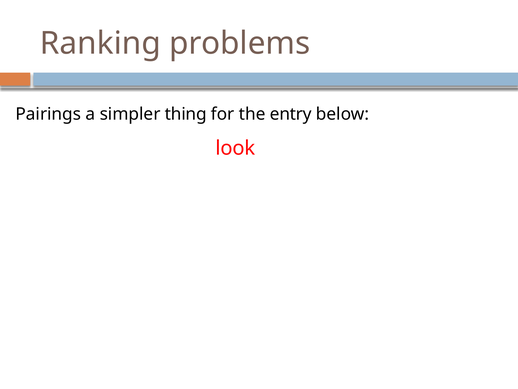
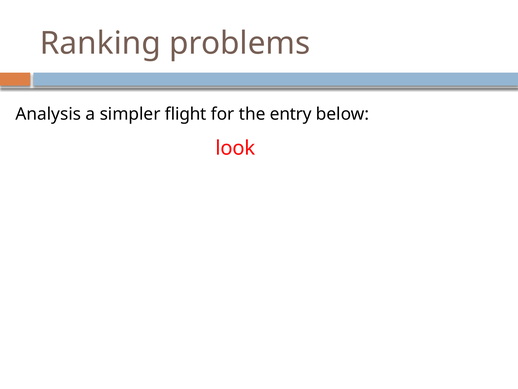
Pairings: Pairings -> Analysis (48, 114)
thing: thing -> flight (186, 114)
